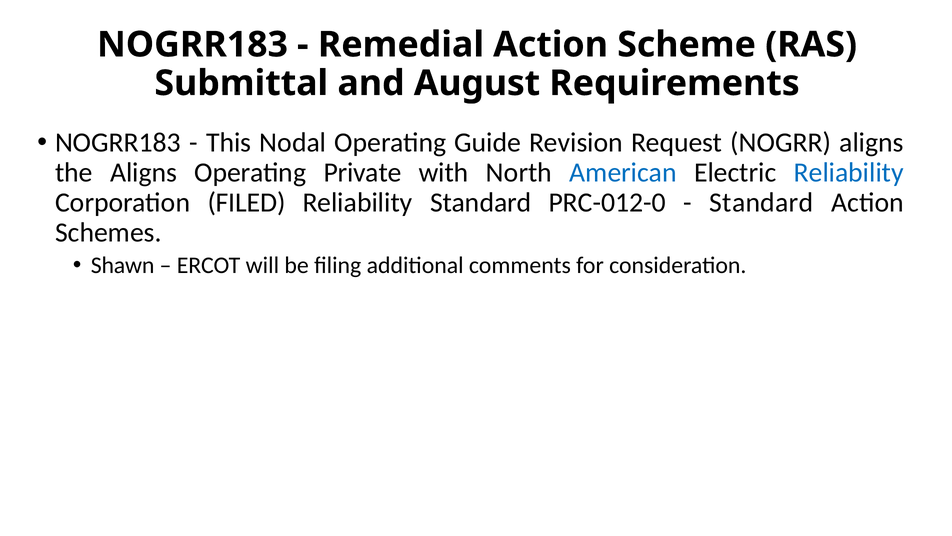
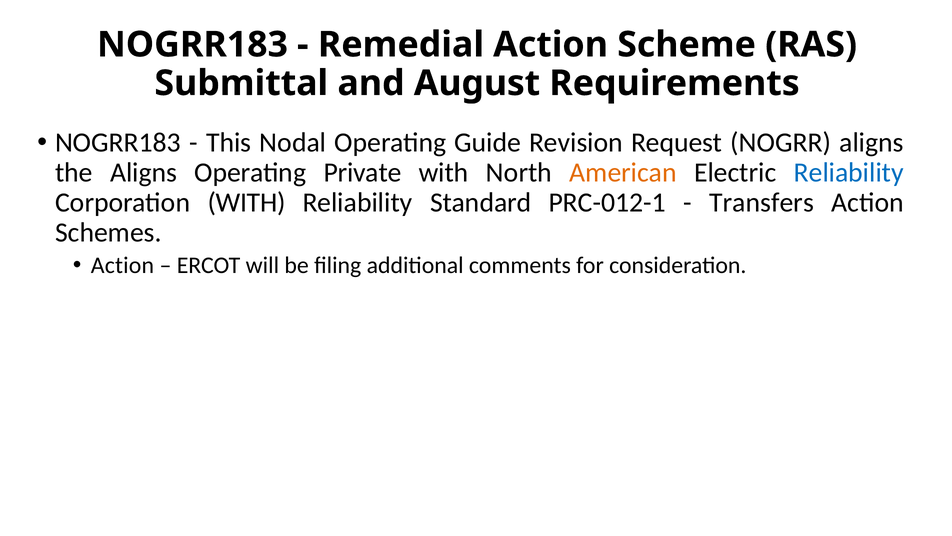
American colour: blue -> orange (623, 172)
Corporation FILED: FILED -> WITH (247, 202)
PRC-012-0: PRC-012-0 -> PRC-012-1 (607, 202)
Standard: Standard -> Transfers (762, 202)
Shawn: Shawn -> Action (122, 265)
